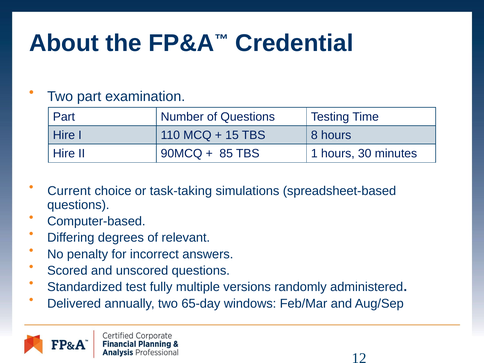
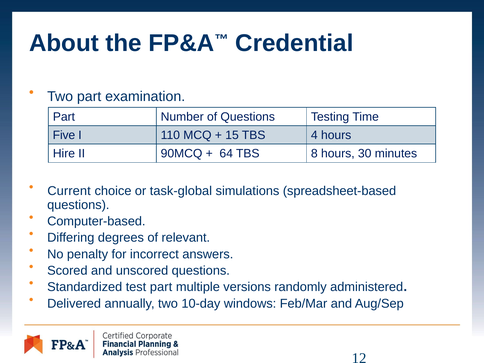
Hire: Hire -> Five (64, 135)
8: 8 -> 4 (314, 135)
85: 85 -> 64 (226, 154)
1: 1 -> 8 (314, 154)
task-taking: task-taking -> task-global (181, 191)
test fully: fully -> part (161, 287)
65-day: 65-day -> 10-day (201, 304)
